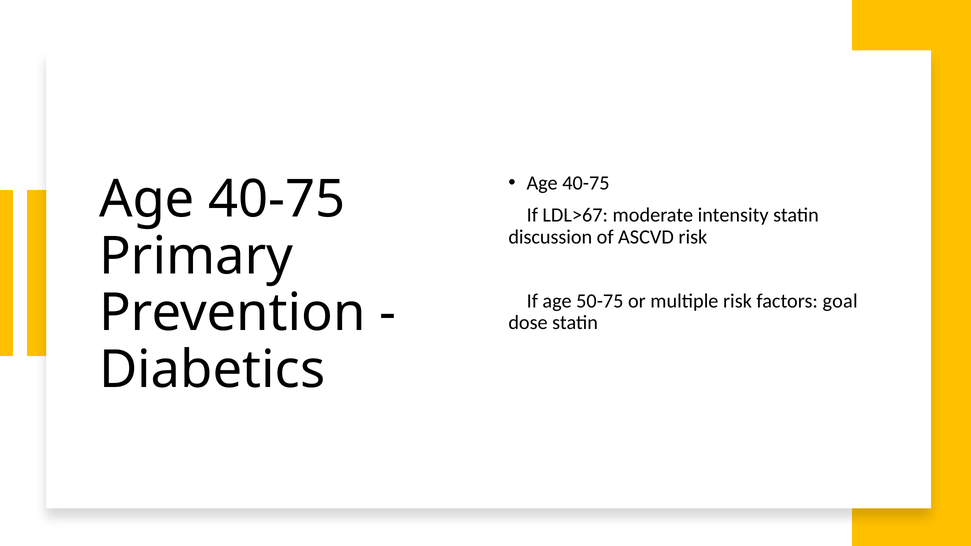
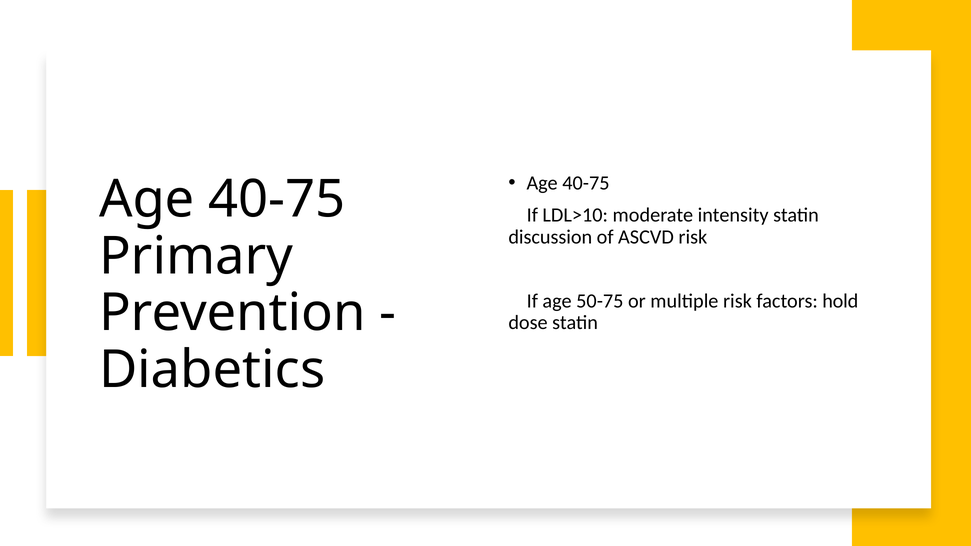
LDL>67: LDL>67 -> LDL>10 (575, 215)
goal: goal -> hold (840, 301)
